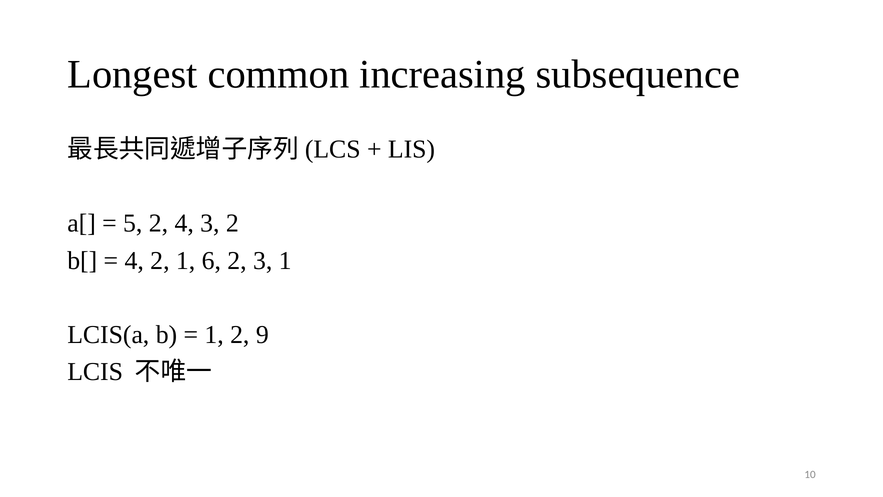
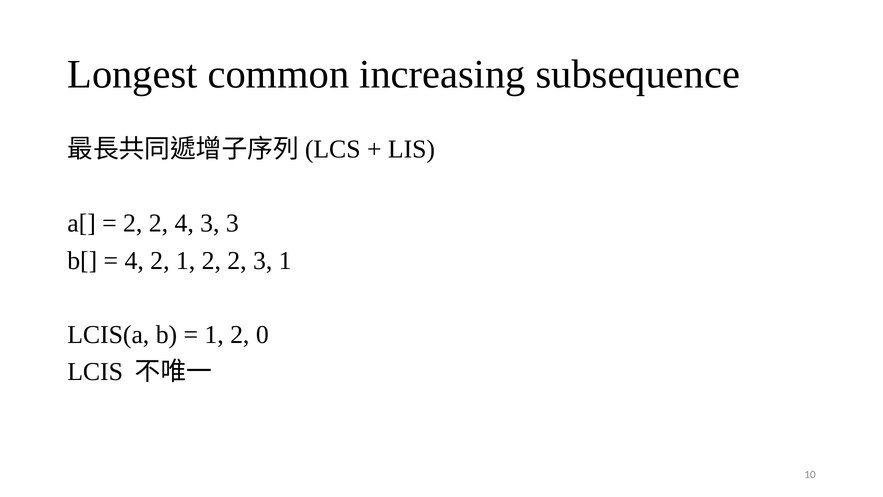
5: 5 -> 2 (133, 223)
3 2: 2 -> 3 (232, 223)
2 1 6: 6 -> 2 (211, 260)
9: 9 -> 0 (262, 334)
